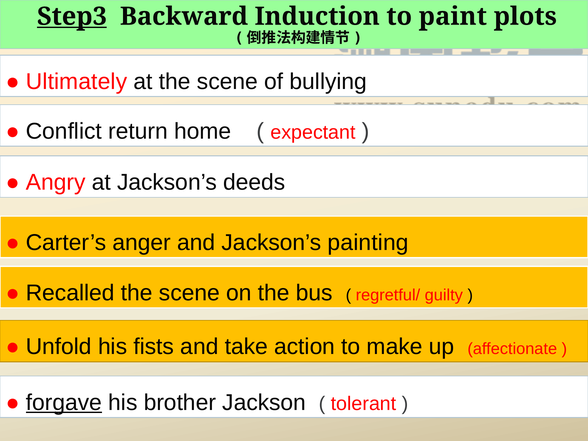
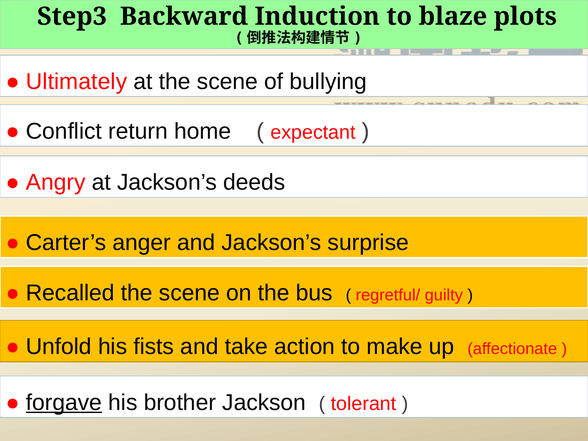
Step3 underline: present -> none (72, 16)
paint: paint -> blaze (453, 16)
painting: painting -> surprise (368, 243)
